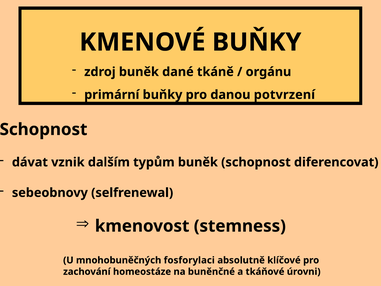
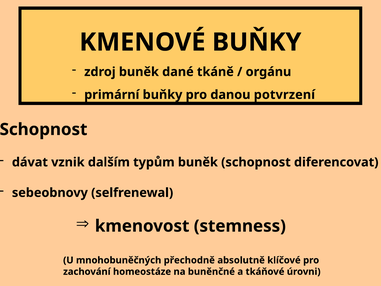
fosforylaci: fosforylaci -> přechodně (189, 260)
